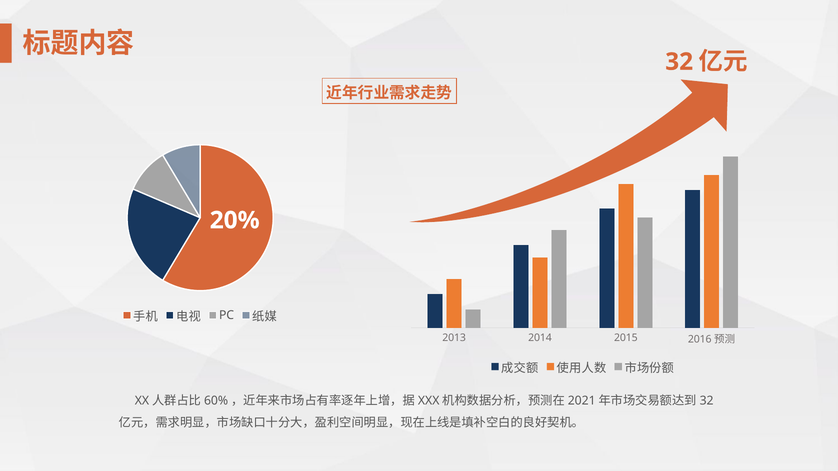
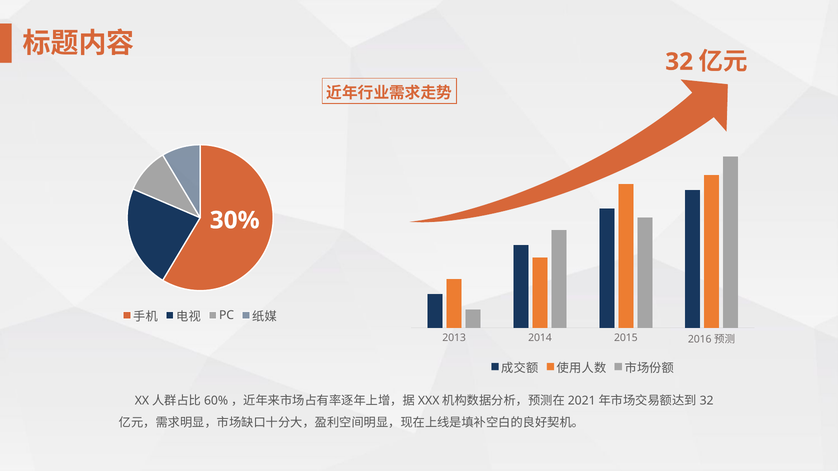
20%: 20% -> 30% (235, 220)
